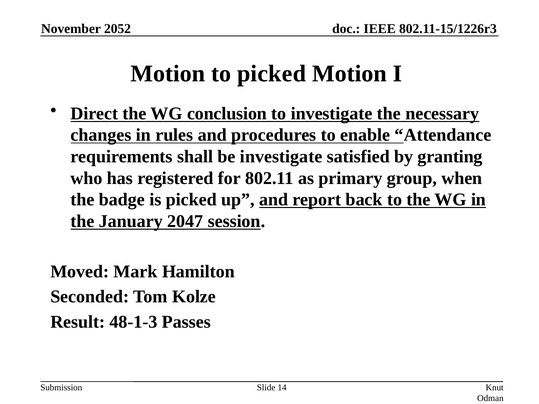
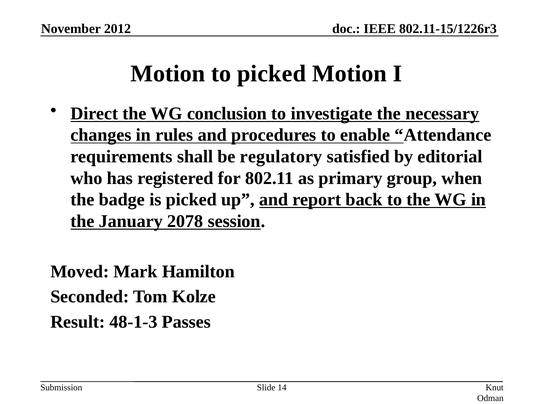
2052: 2052 -> 2012 (118, 29)
be investigate: investigate -> regulatory (281, 157)
granting: granting -> editorial (450, 157)
2047: 2047 -> 2078 (185, 221)
